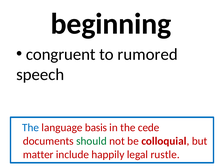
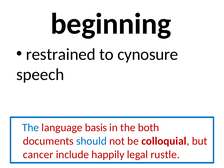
congruent: congruent -> restrained (61, 54)
rumored: rumored -> cynosure (148, 54)
cede: cede -> both (149, 128)
should colour: green -> blue (91, 141)
matter: matter -> cancer (38, 155)
